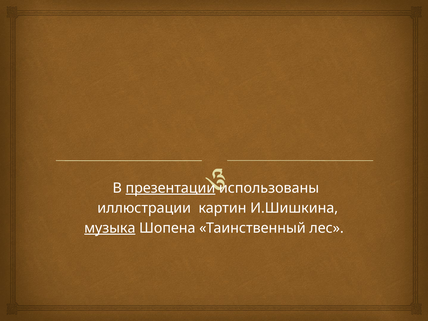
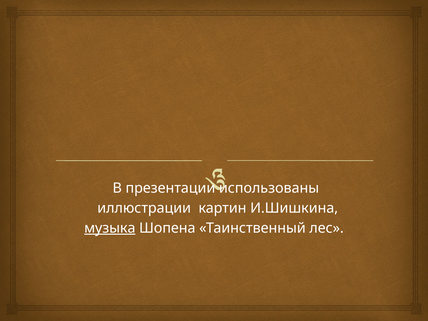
презентации underline: present -> none (170, 188)
